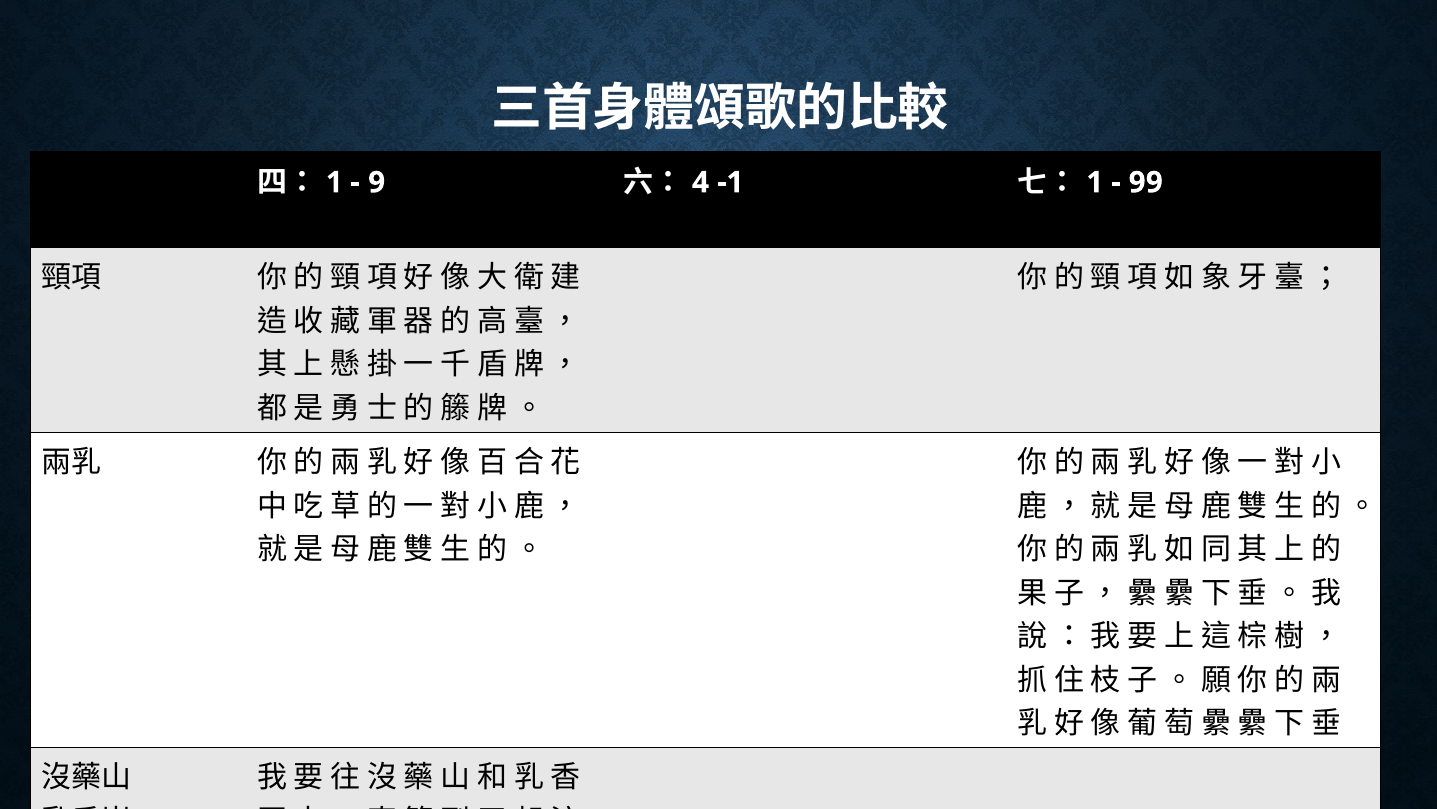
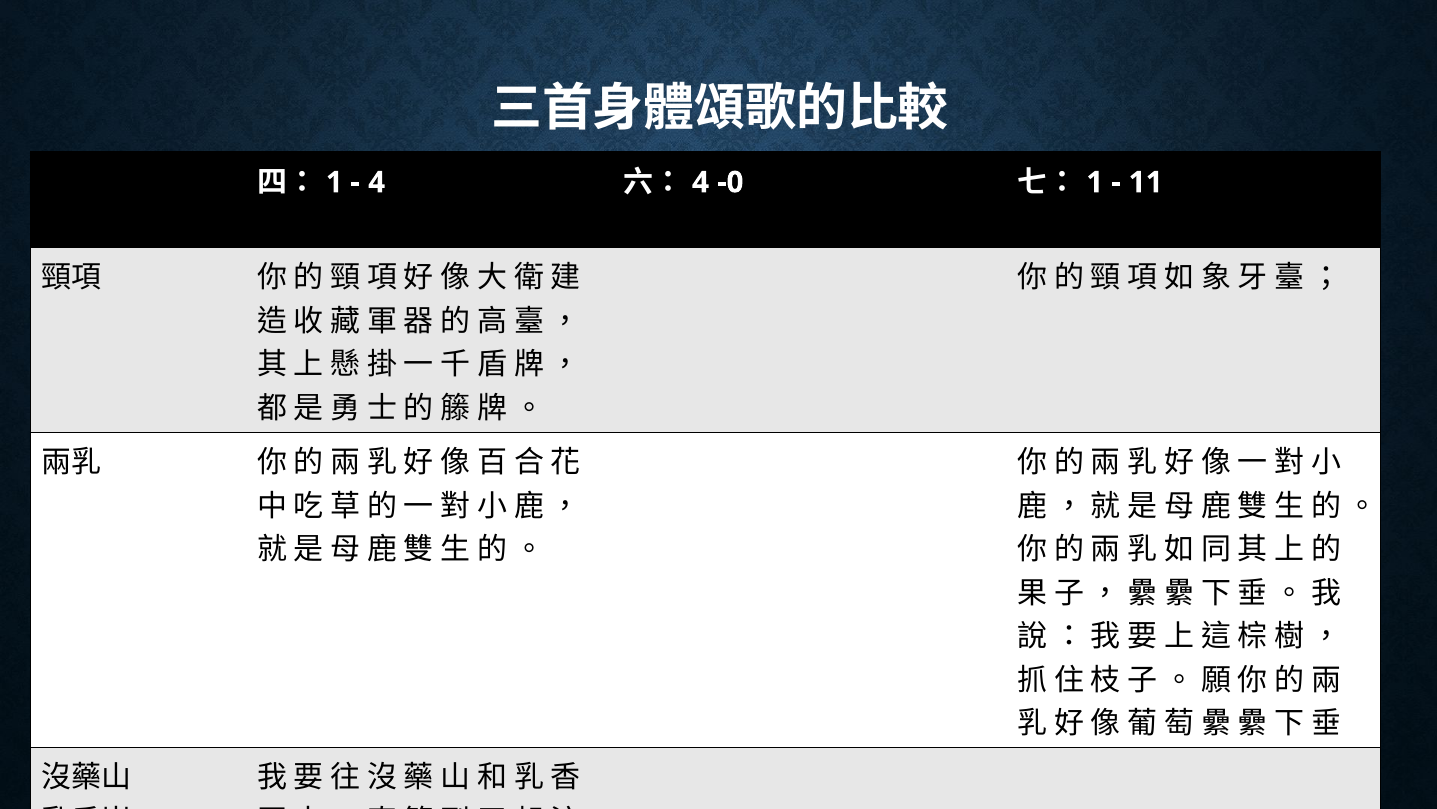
9: 9 -> 4 (377, 182)
-1: -1 -> -0 (730, 182)
99: 99 -> 11 (1146, 182)
